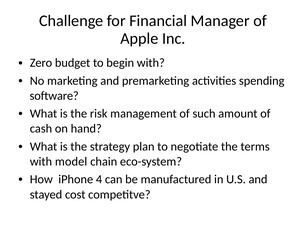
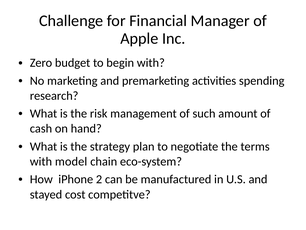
software: software -> research (54, 96)
4: 4 -> 2 (99, 179)
